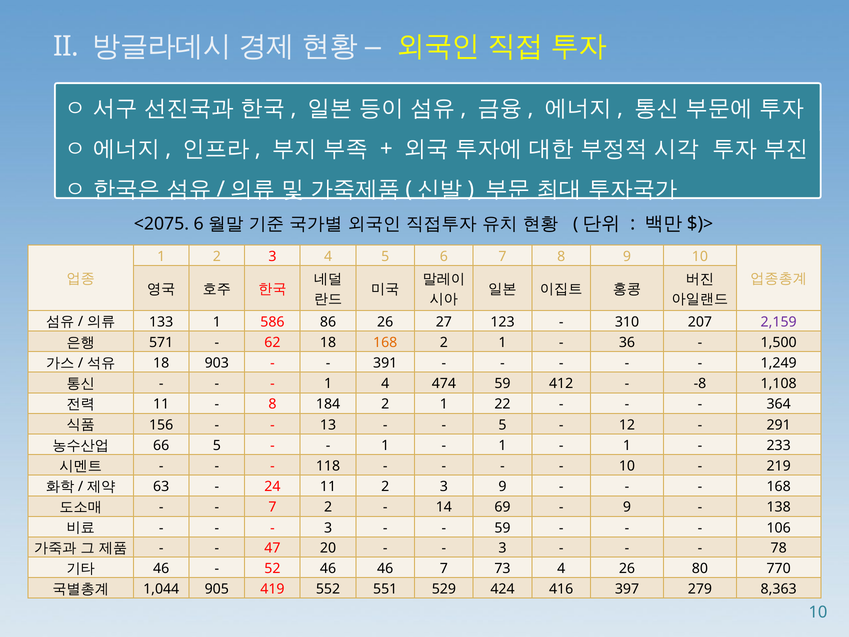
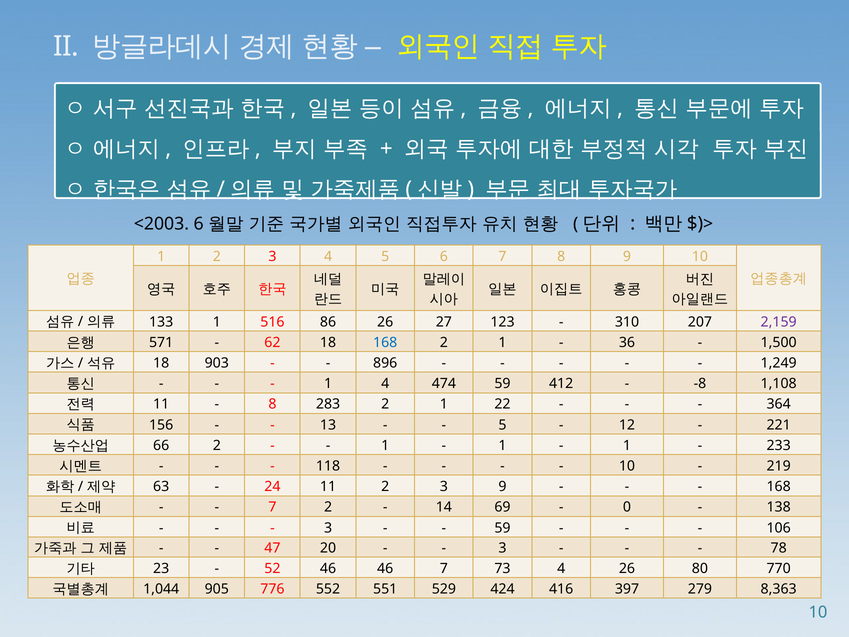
<2075: <2075 -> <2003 (161, 224)
586: 586 -> 516 (272, 322)
168 colour: orange -> blue (385, 342)
391: 391 -> 896 (385, 363)
184: 184 -> 283 (328, 404)
291: 291 -> 221 (779, 425)
66 5: 5 -> 2 (217, 445)
9: 9 -> 0 (627, 507)
46: 46 -> 23 (161, 568)
419: 419 -> 776 (272, 589)
